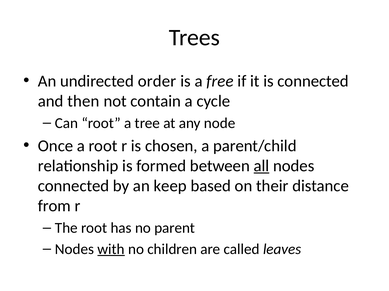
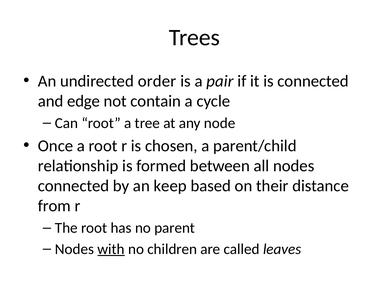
free: free -> pair (220, 81)
then: then -> edge (84, 101)
all underline: present -> none (261, 166)
